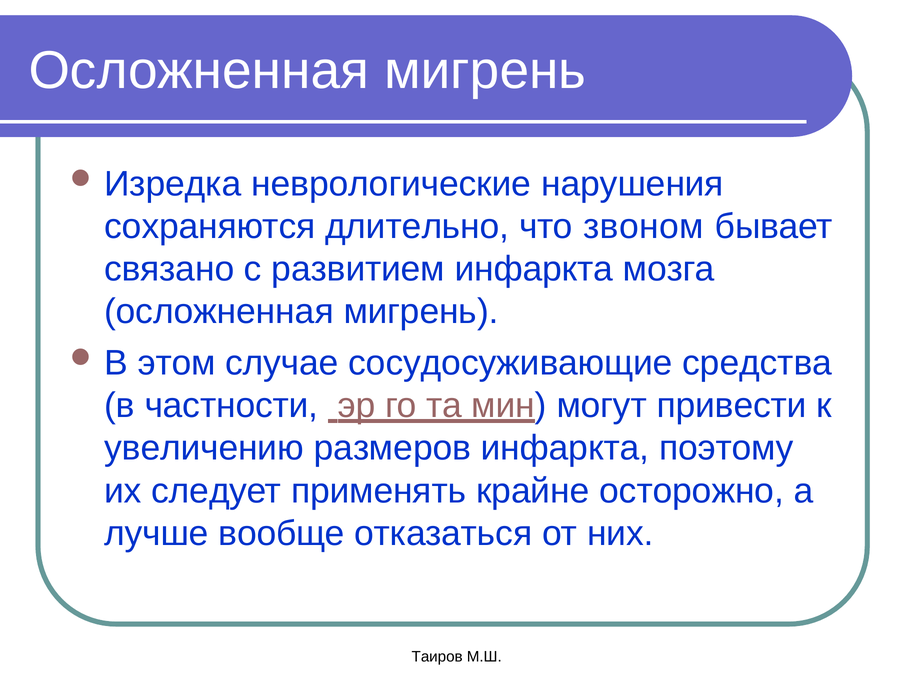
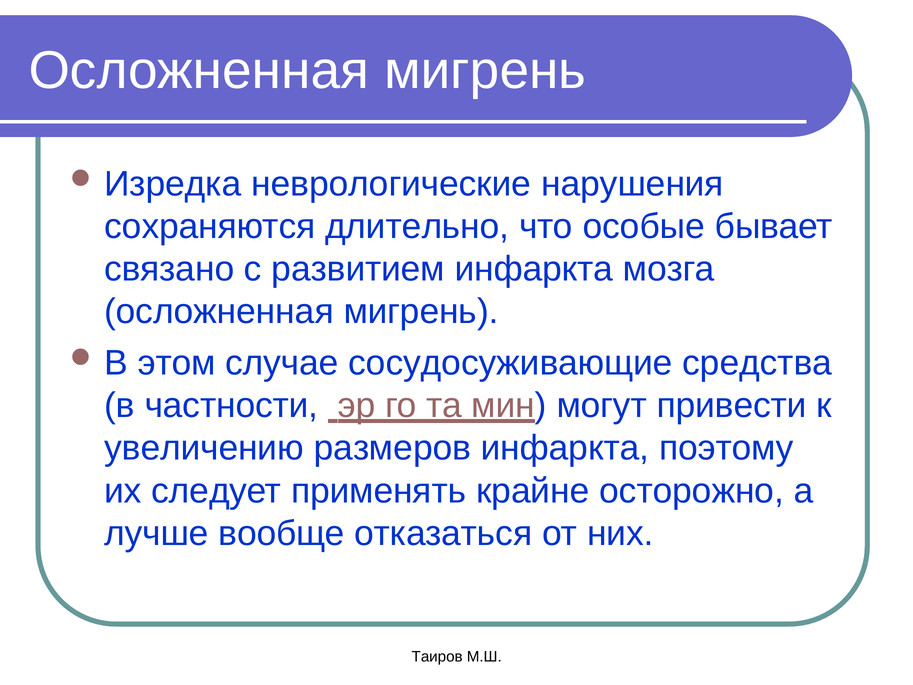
звоном: звоном -> особые (644, 226)
